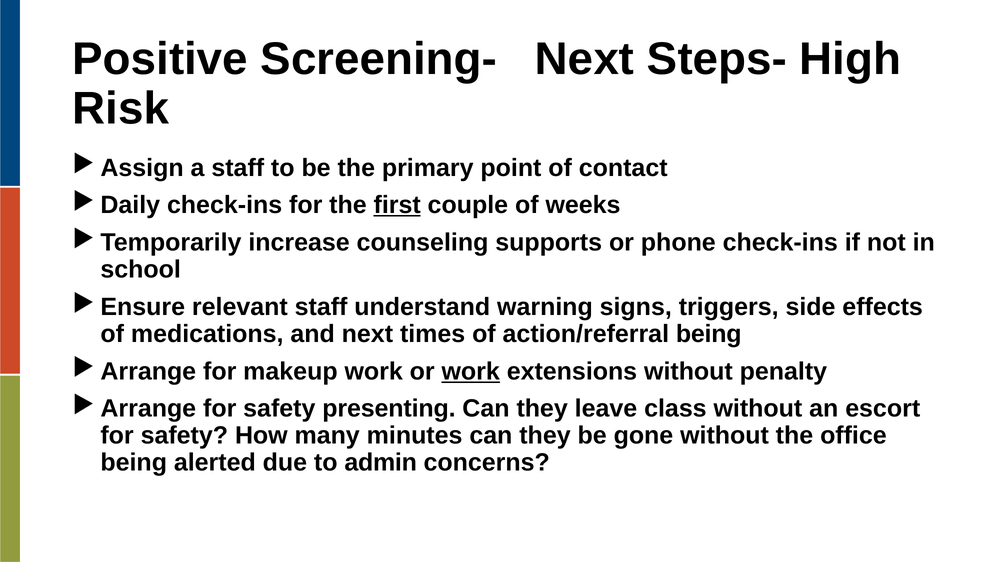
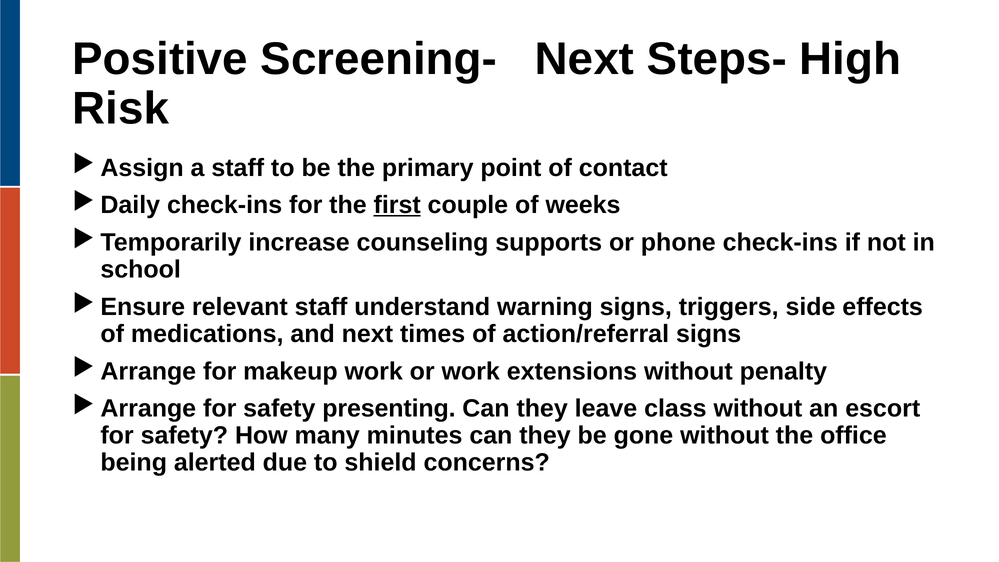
action/referral being: being -> signs (709, 334)
work underline: present -> none (471, 371)
admin: admin -> shield (381, 463)
